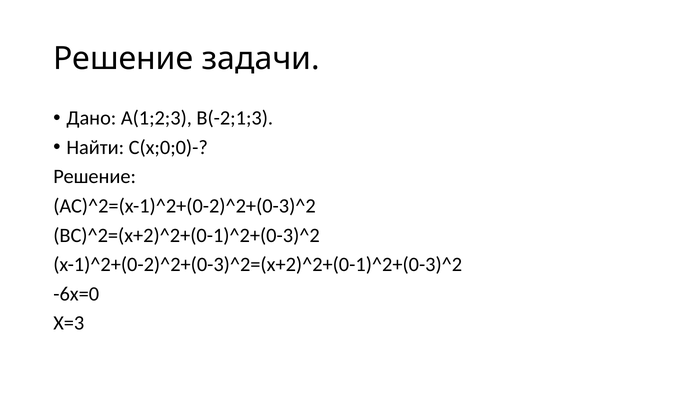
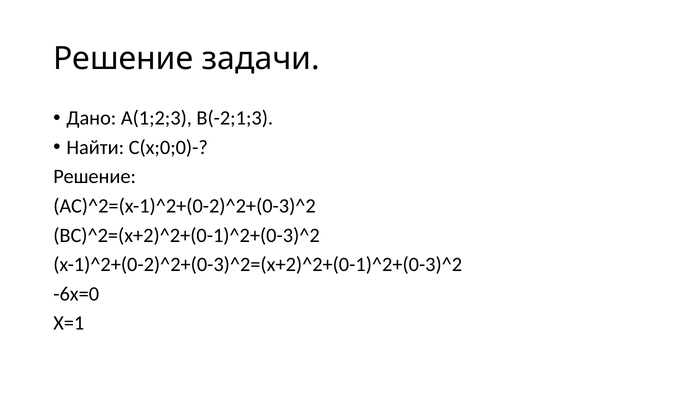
X=3: X=3 -> X=1 (69, 323)
